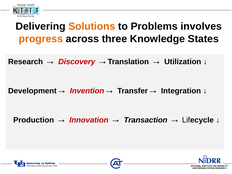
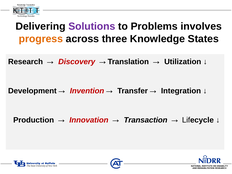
Solutions colour: orange -> purple (92, 26)
